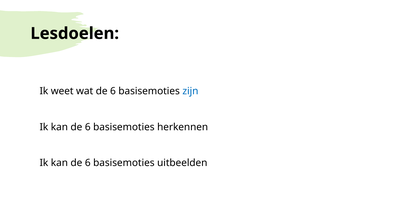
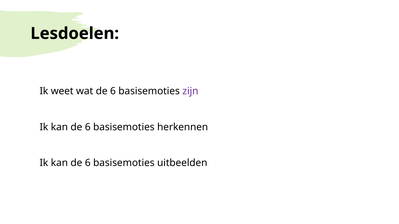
zijn colour: blue -> purple (190, 91)
